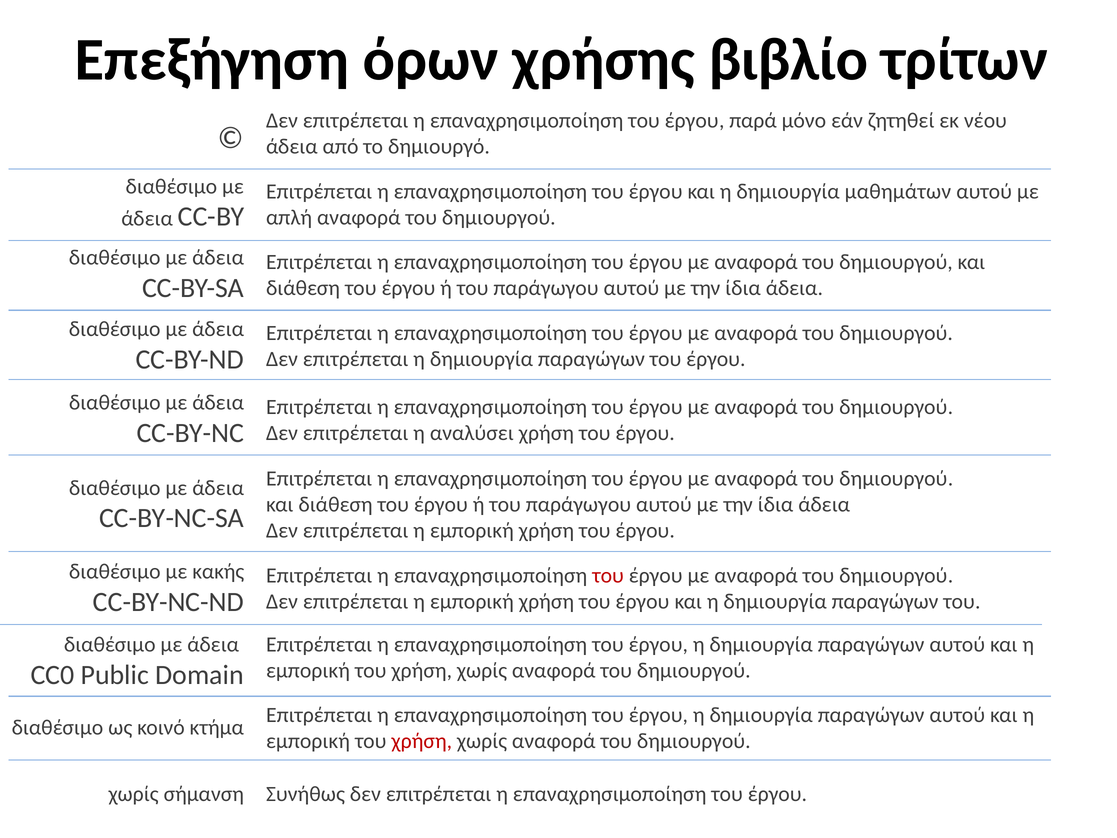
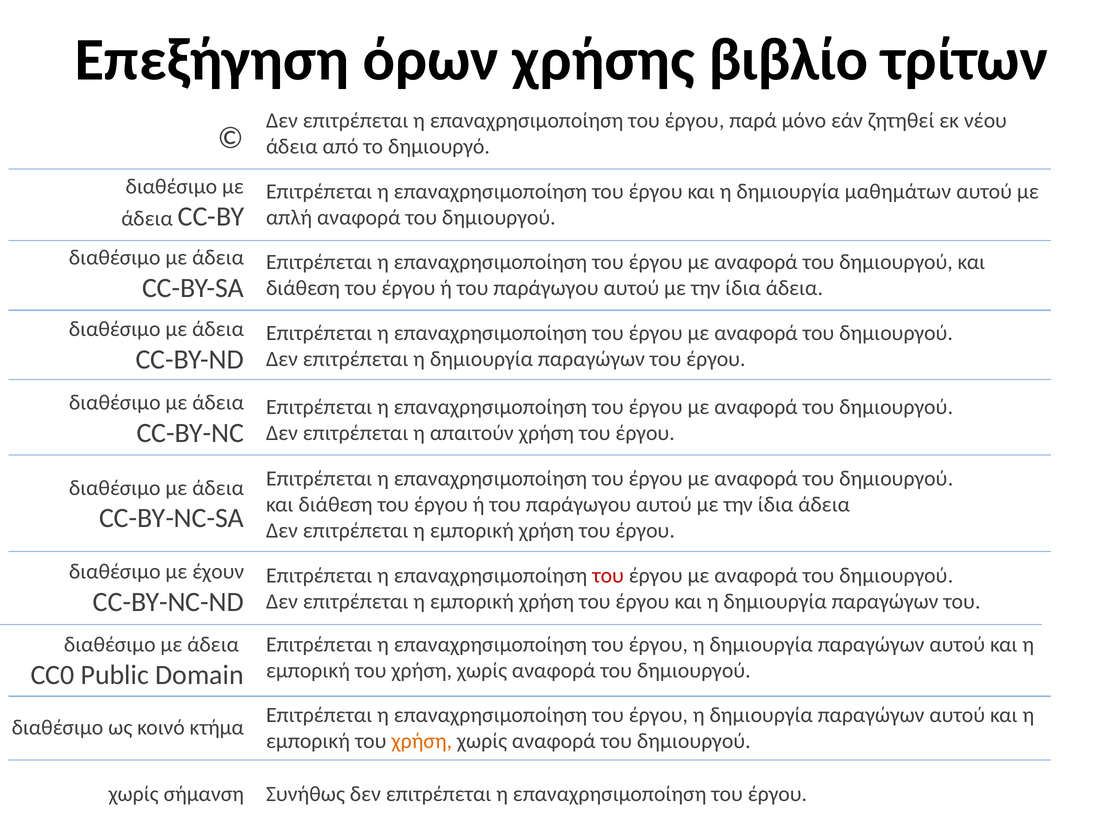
αναλύσει: αναλύσει -> απαιτούν (472, 433)
κακής: κακής -> έχουν (218, 571)
χρήση colour: red -> orange (422, 741)
